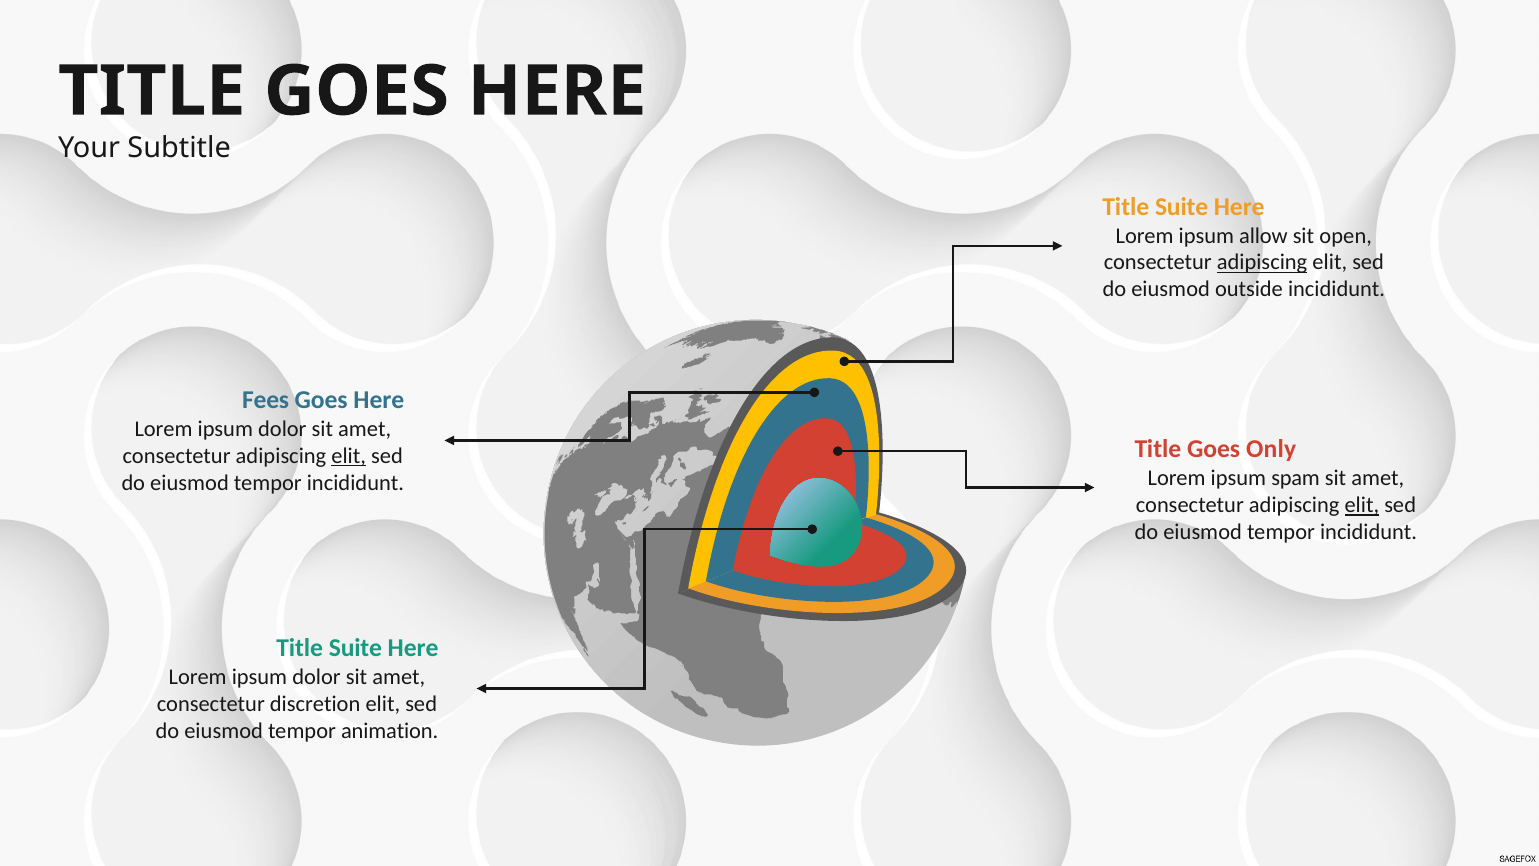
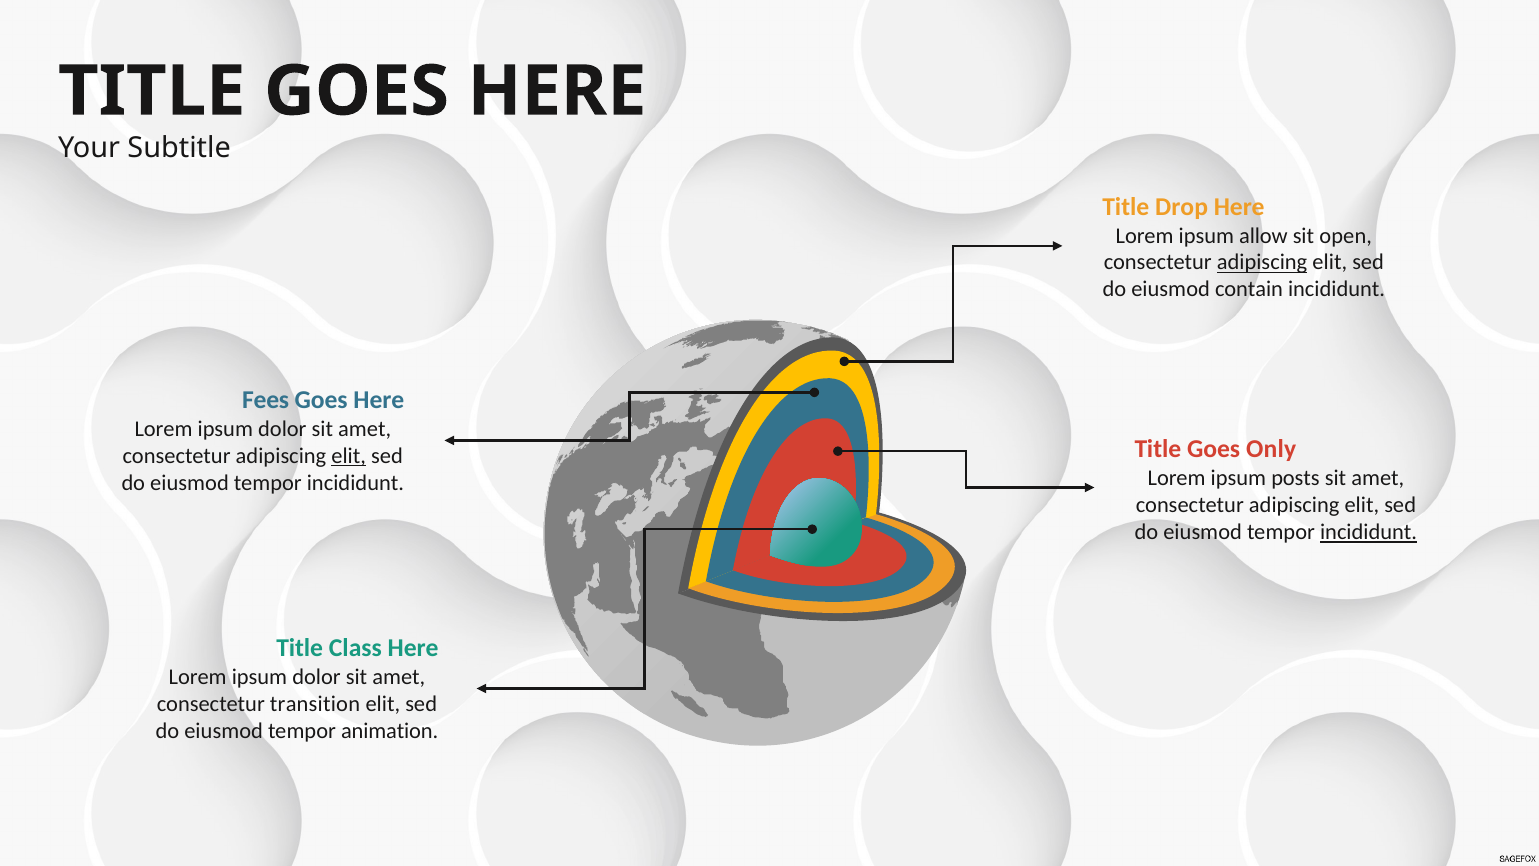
Suite: Suite -> Drop (1182, 207)
outside: outside -> contain (1249, 289)
spam: spam -> posts (1295, 478)
elit underline: present -> none (1362, 505)
incididunt underline: none -> present (1369, 532)
Suite: Suite -> Class (355, 648)
discretion: discretion -> transition (315, 704)
